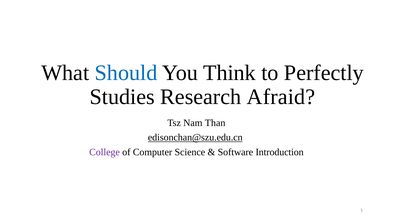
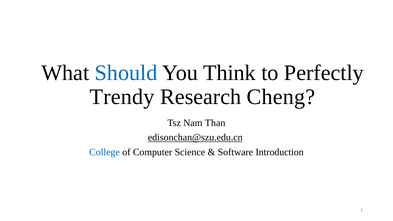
Studies: Studies -> Trendy (122, 97)
Afraid: Afraid -> Cheng (281, 97)
College colour: purple -> blue (105, 152)
